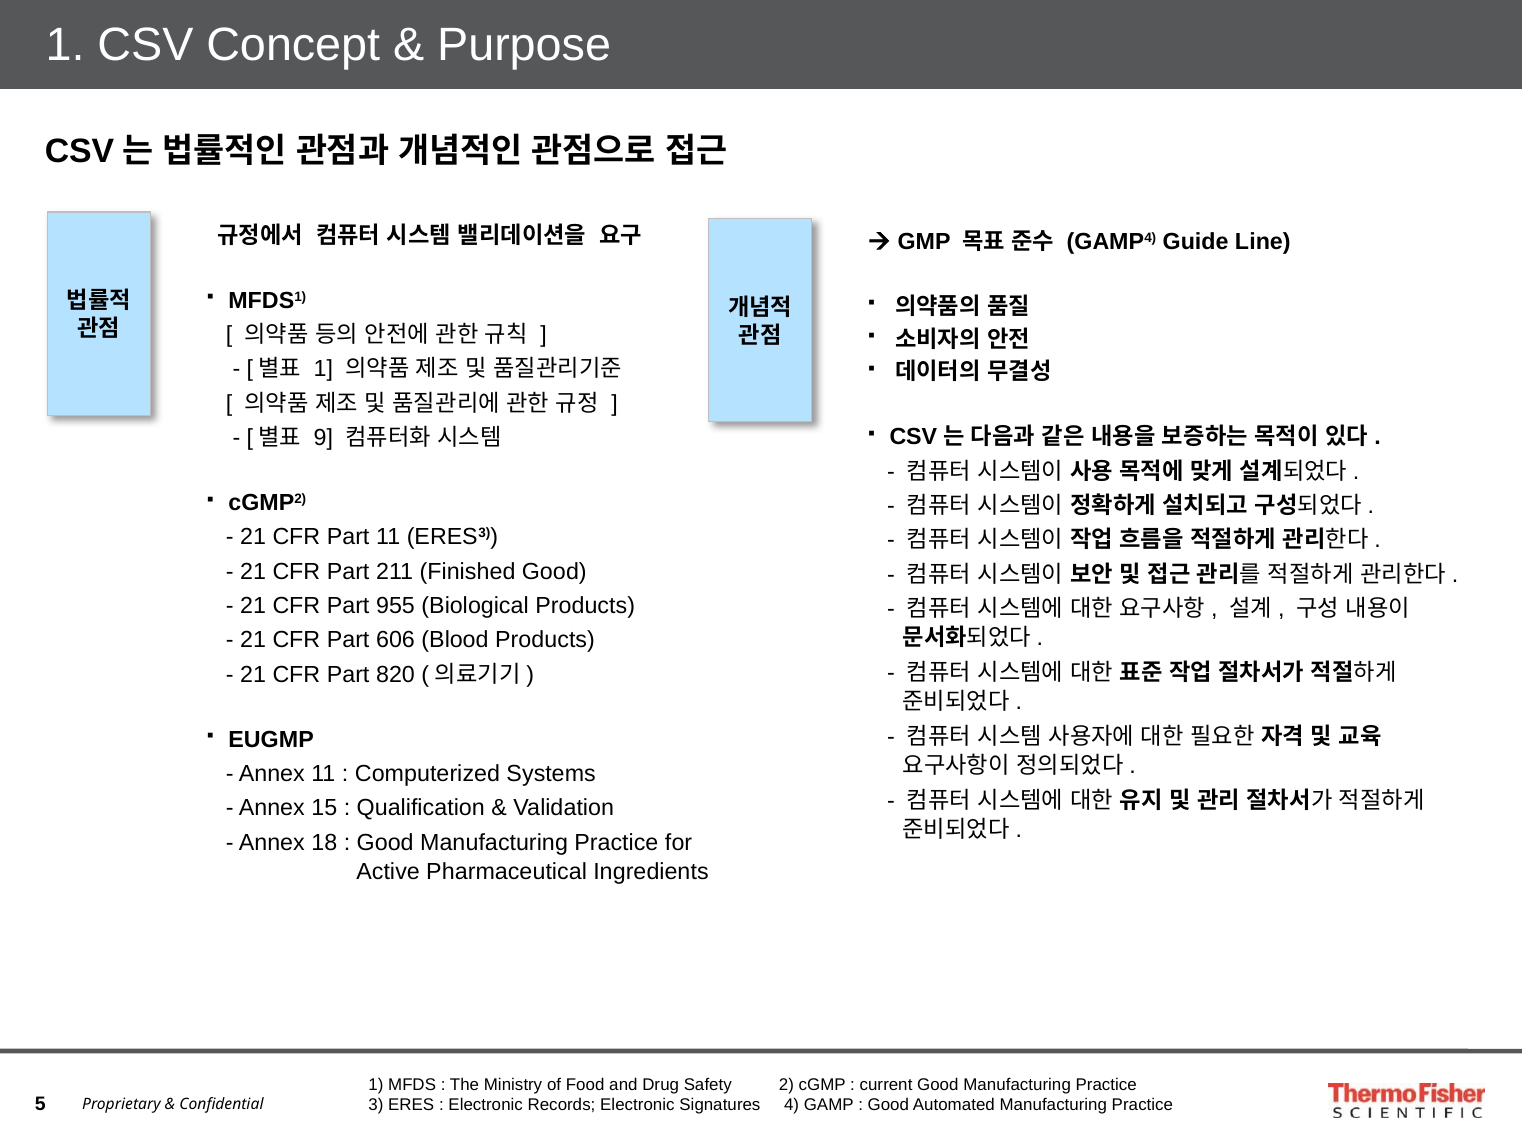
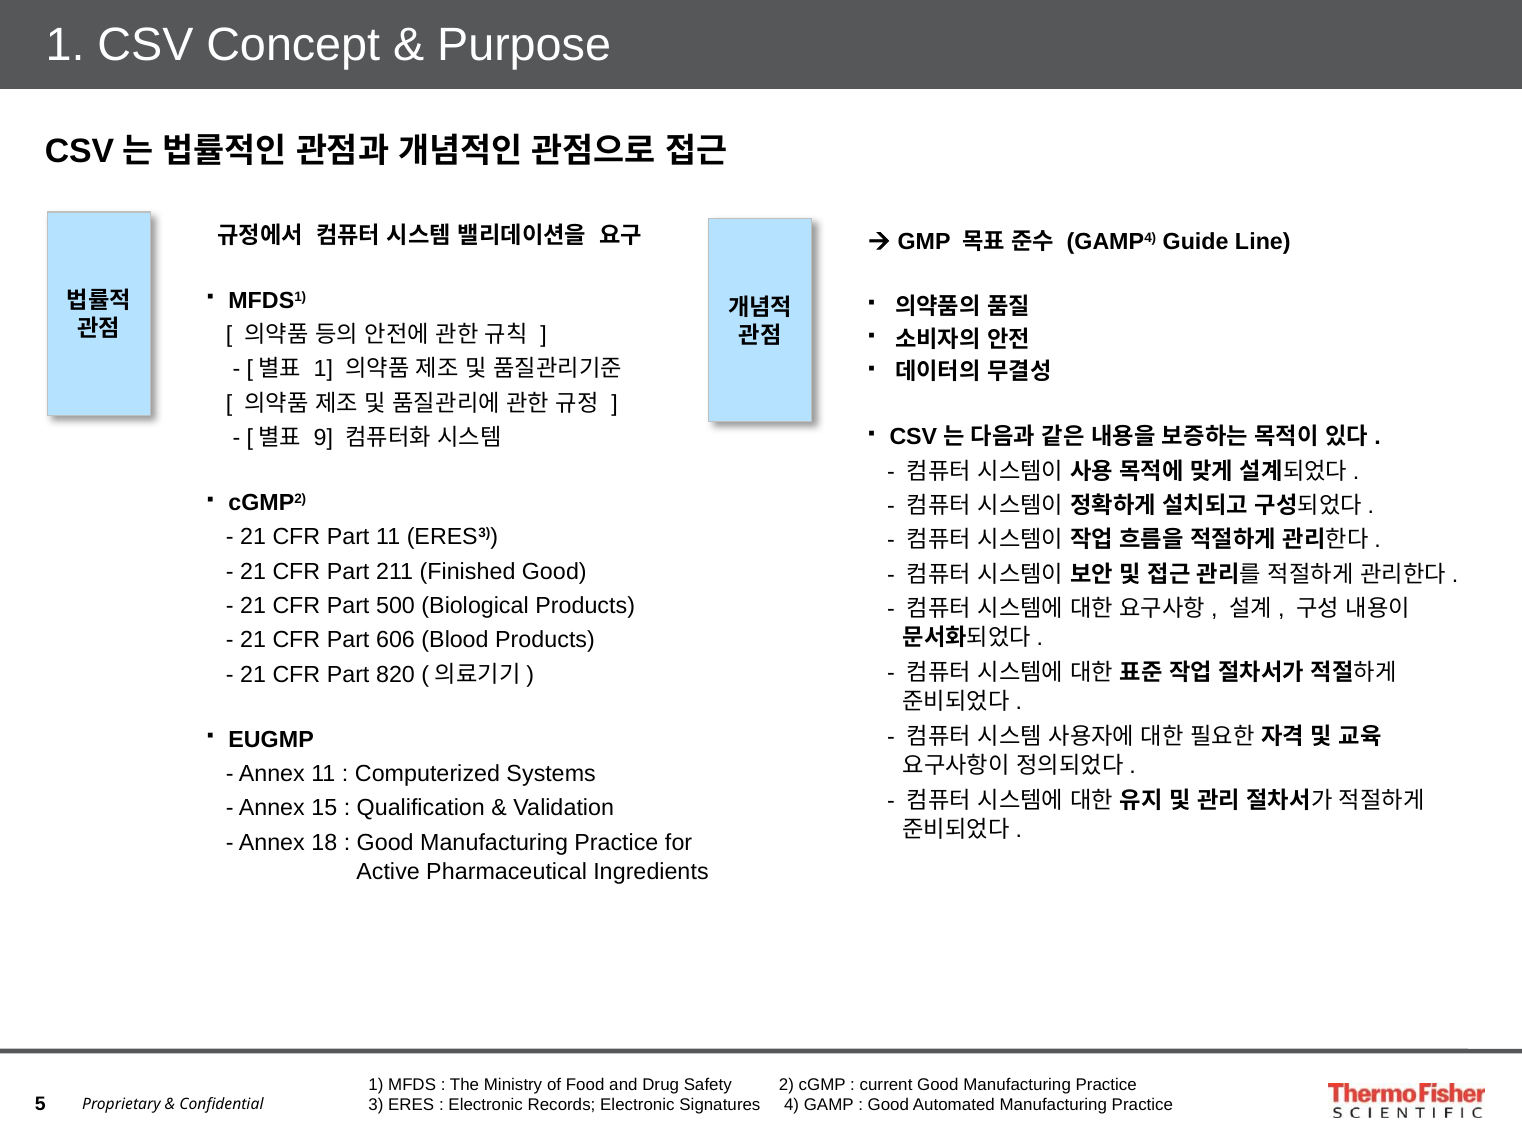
955: 955 -> 500 (395, 606)
